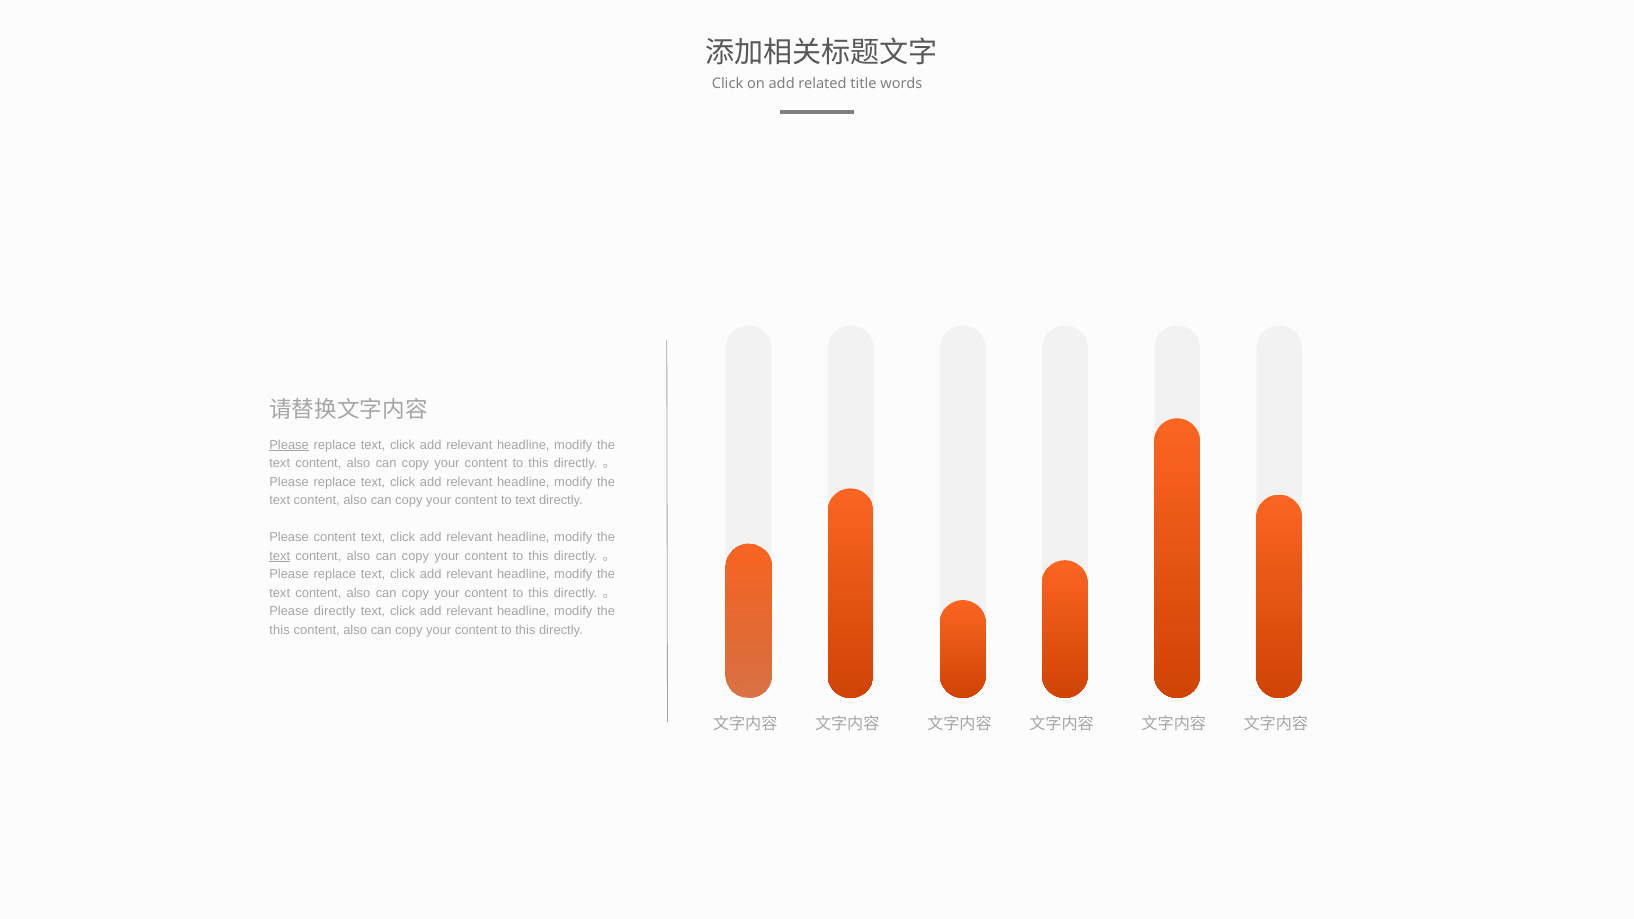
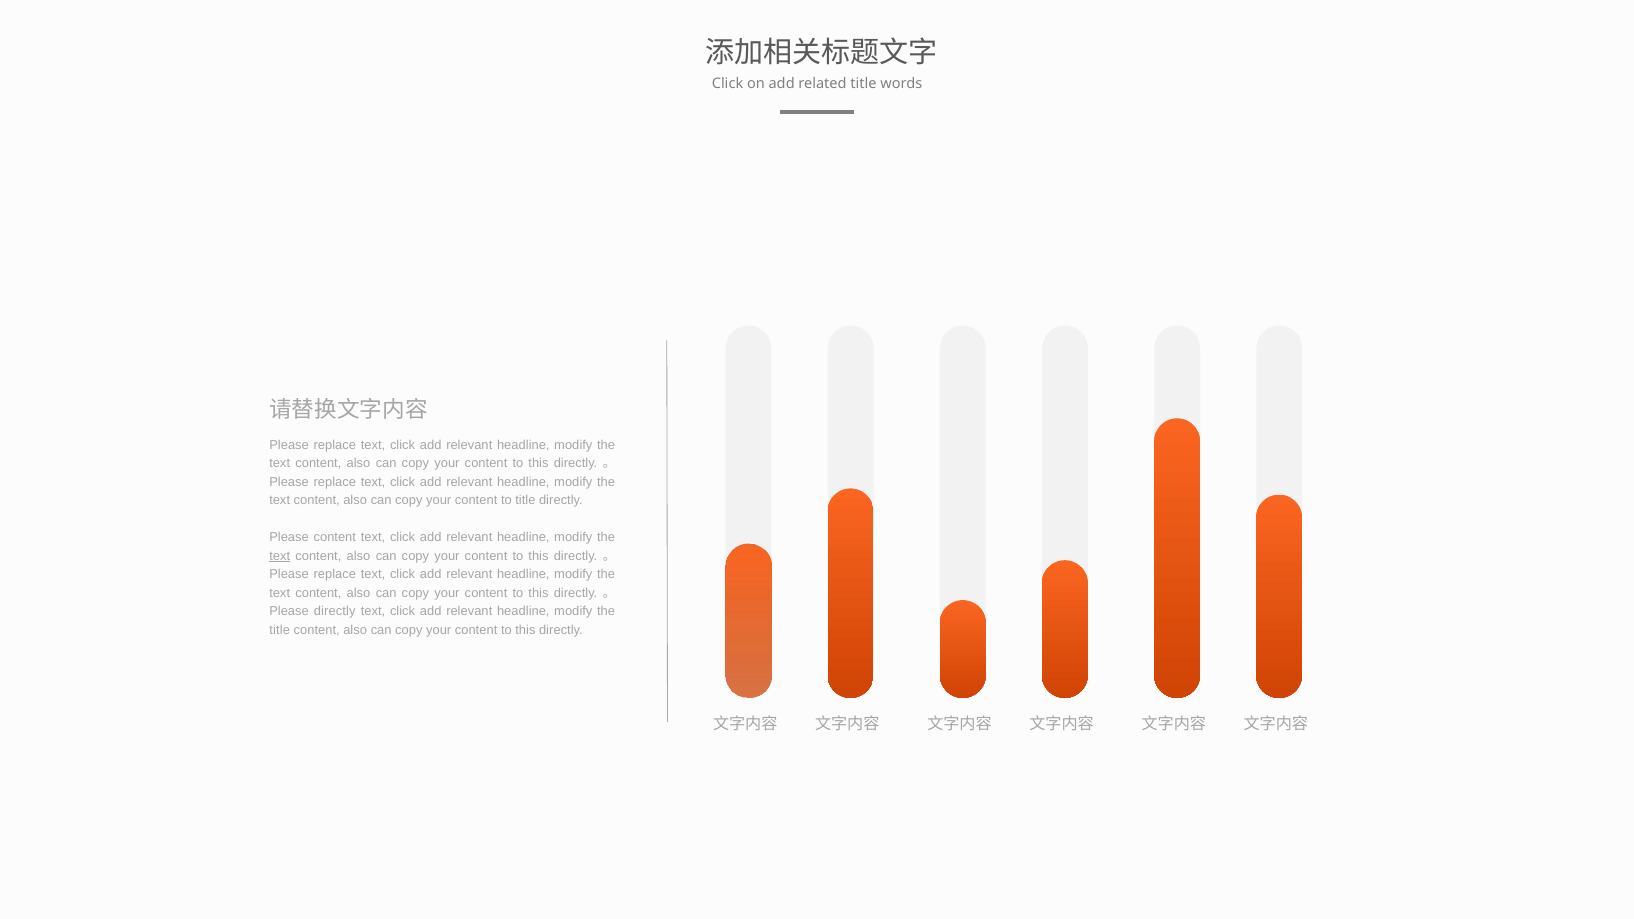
Please underline: present -> none (289, 445)
to text: text -> title (525, 501)
this: this -> title (280, 630)
